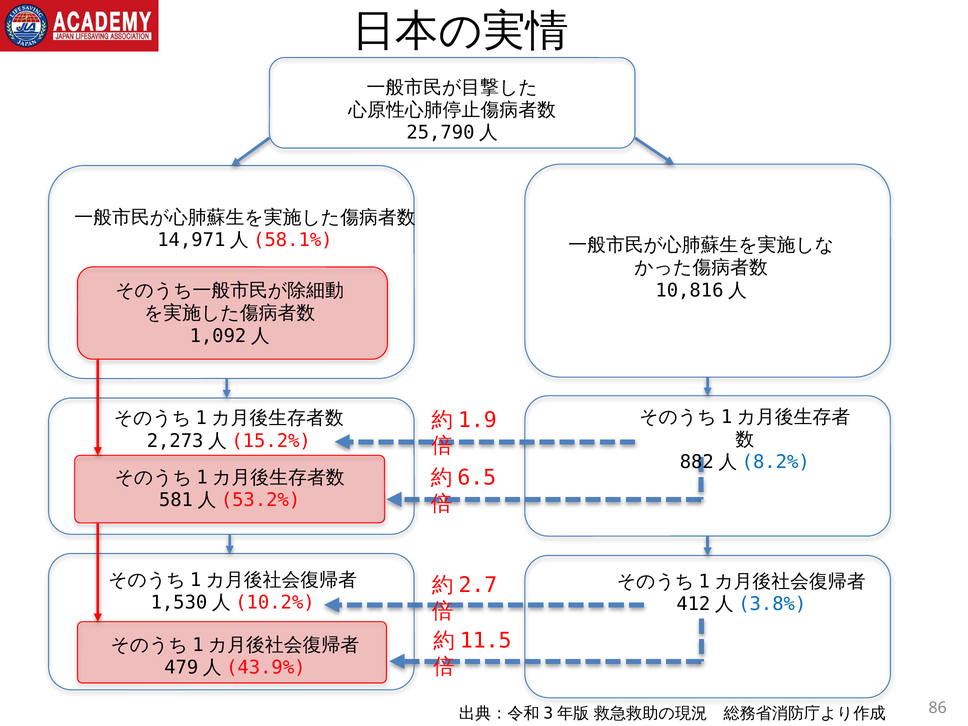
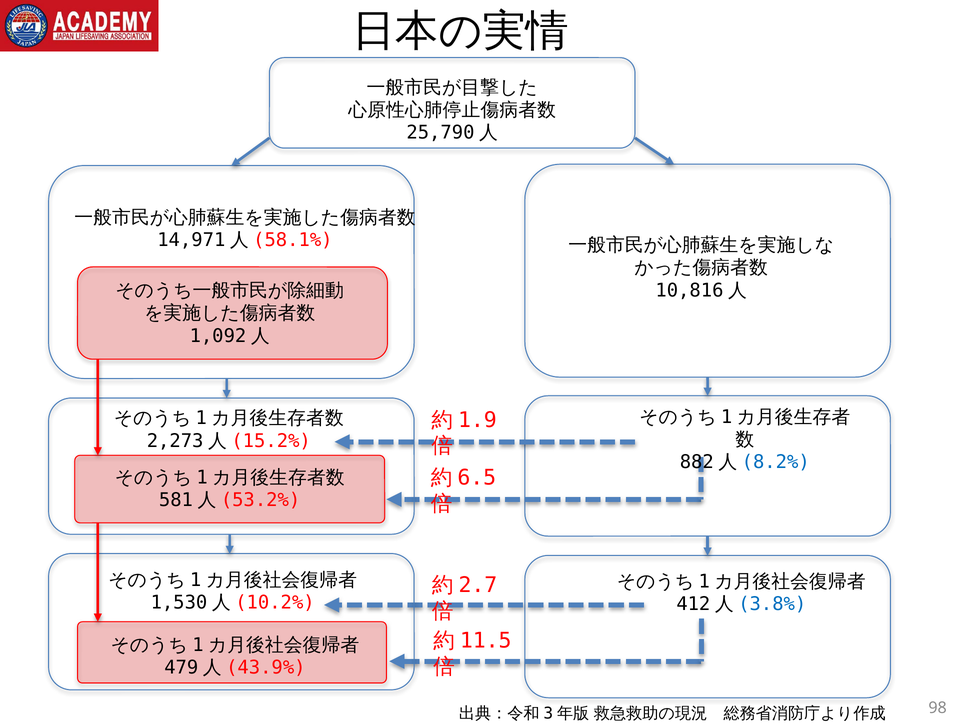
86: 86 -> 98 (938, 708)
